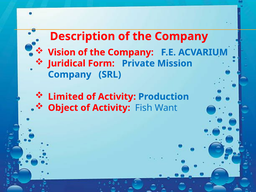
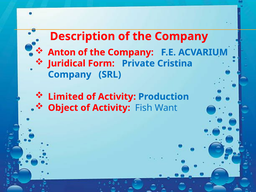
Vision: Vision -> Anton (62, 52)
Mission: Mission -> Cristina (175, 63)
